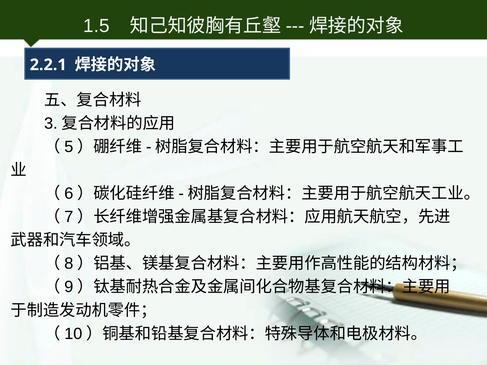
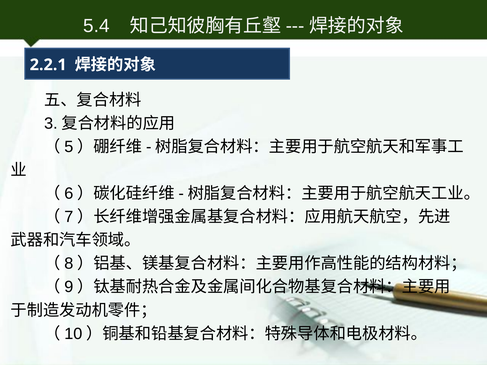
1.5: 1.5 -> 5.4 (96, 26)
